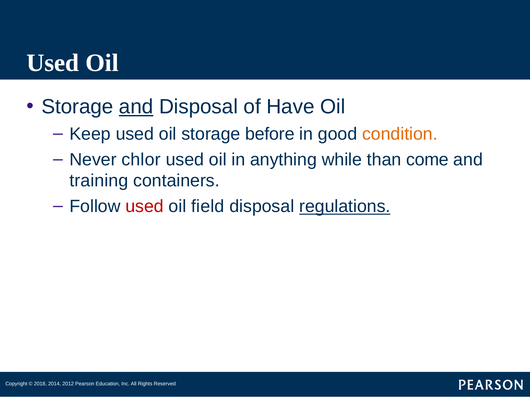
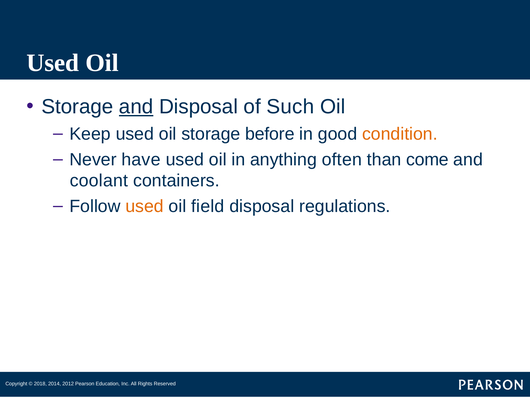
Have: Have -> Such (290, 107)
chlor: chlor -> have (141, 159)
while: while -> often (342, 159)
training: training -> coolant (99, 181)
used colour: red -> orange (145, 206)
regulations underline: present -> none (345, 206)
